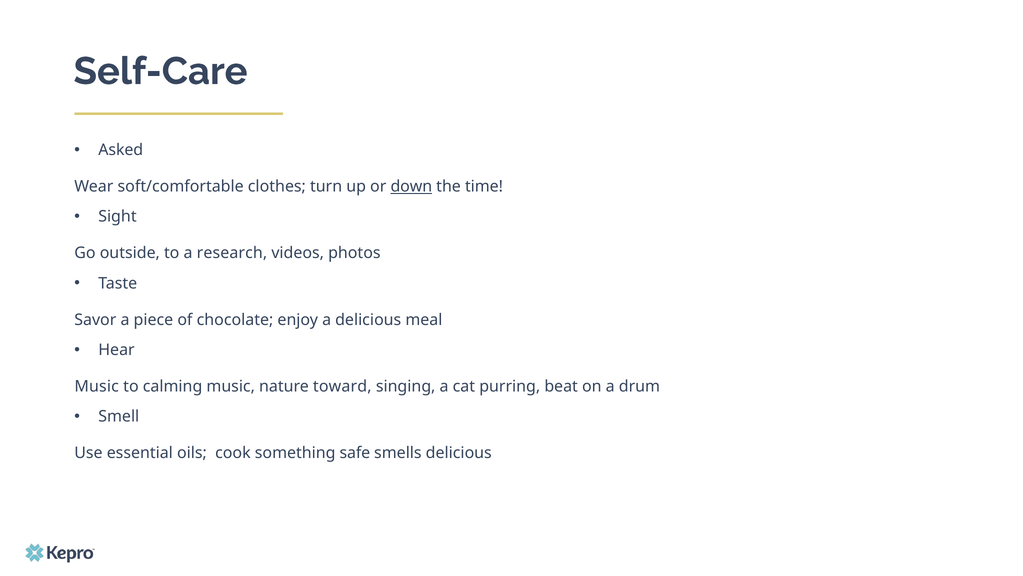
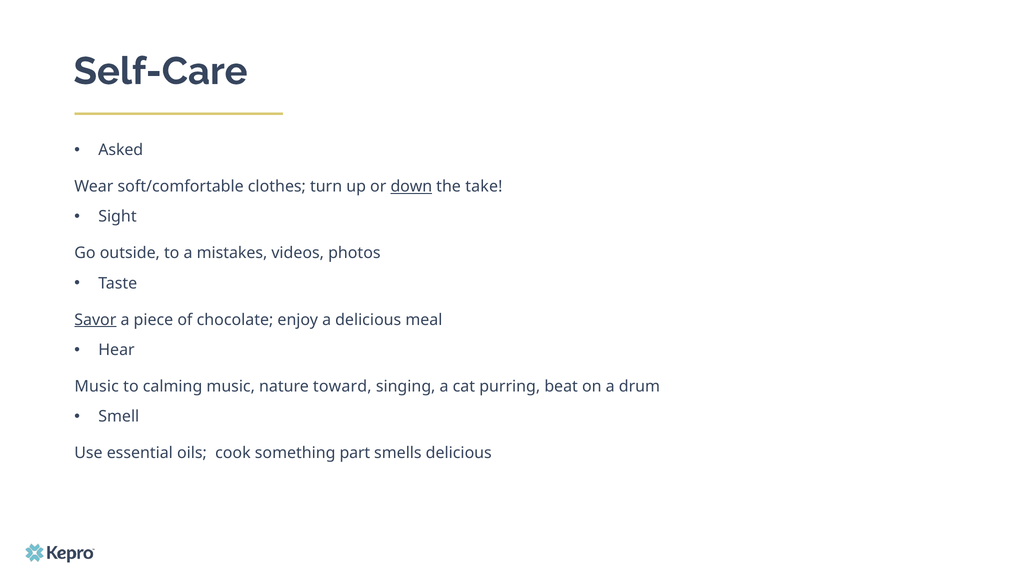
time: time -> take (484, 186)
research: research -> mistakes (232, 253)
Savor underline: none -> present (95, 320)
safe: safe -> part (355, 453)
